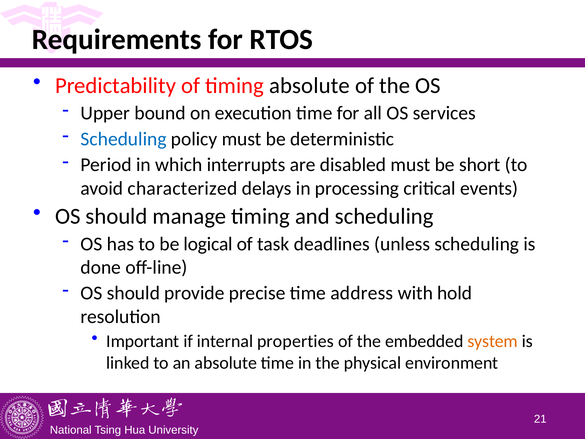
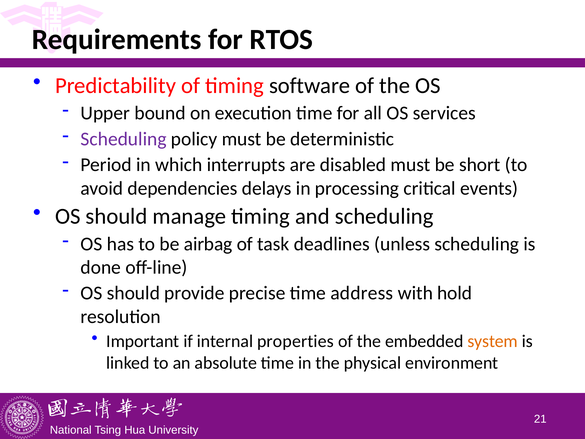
timing absolute: absolute -> software (310, 86)
Scheduling colour: blue -> purple (124, 139)
characterized: characterized -> dependencies (183, 188)
logical: logical -> airbag (208, 244)
